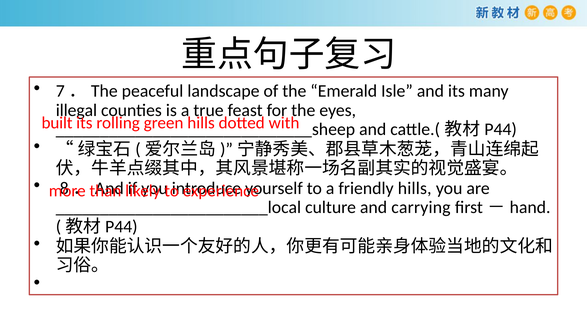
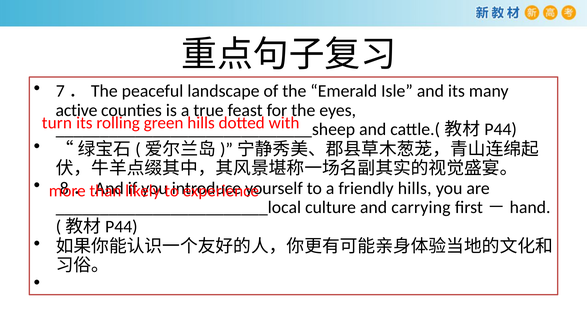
illegal: illegal -> active (76, 110)
built: built -> turn (57, 123)
